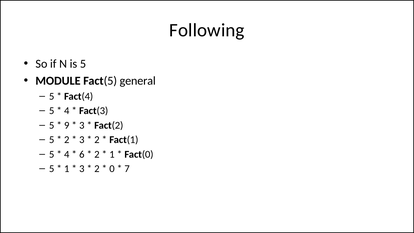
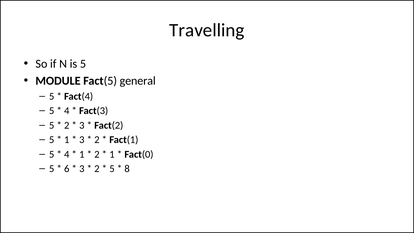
Following: Following -> Travelling (207, 30)
9: 9 -> 2 (67, 125)
2: 2 -> 1 (67, 140)
6: 6 -> 1 (82, 154)
1: 1 -> 6 (67, 169)
0: 0 -> 5 (112, 169)
7: 7 -> 8 (127, 169)
